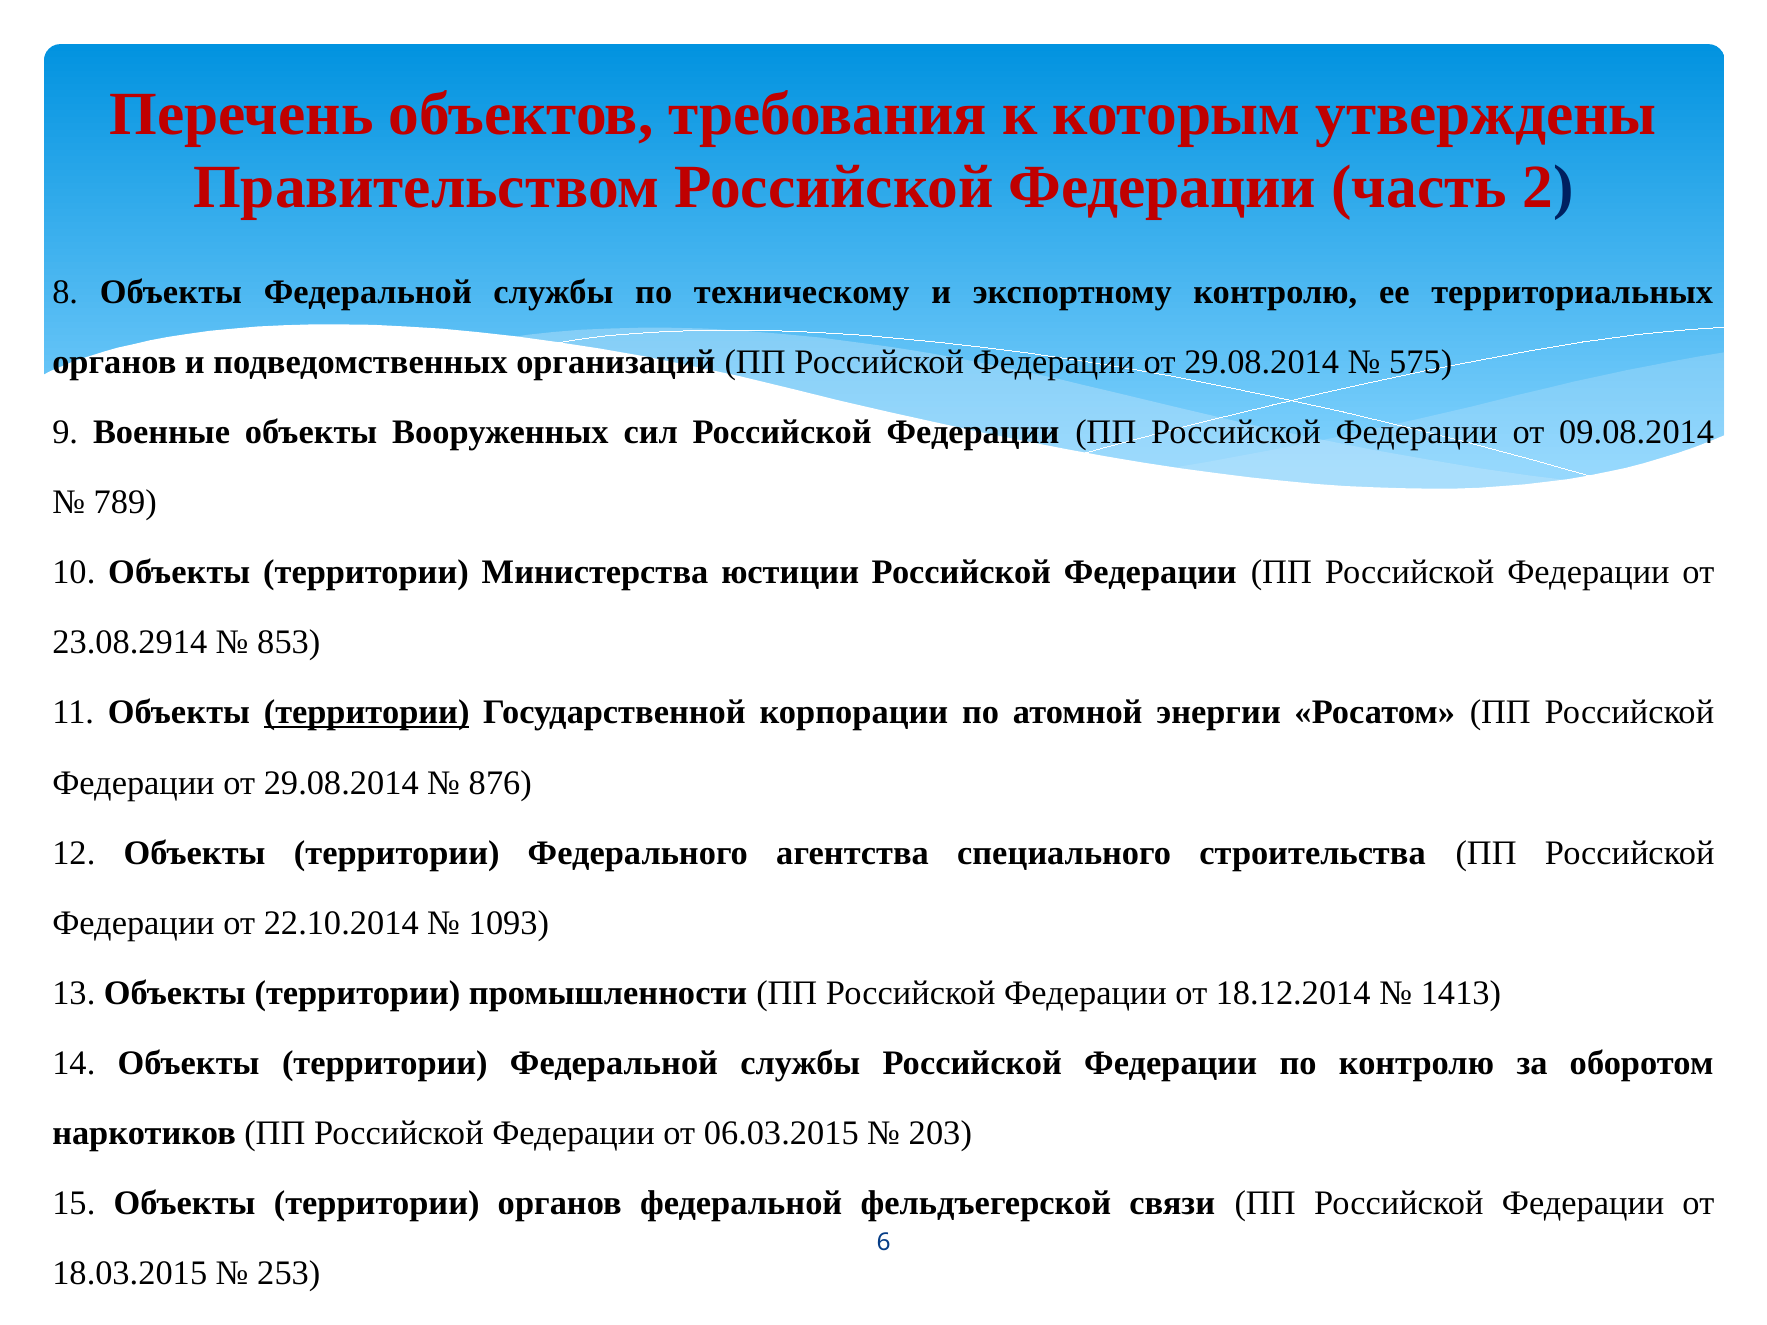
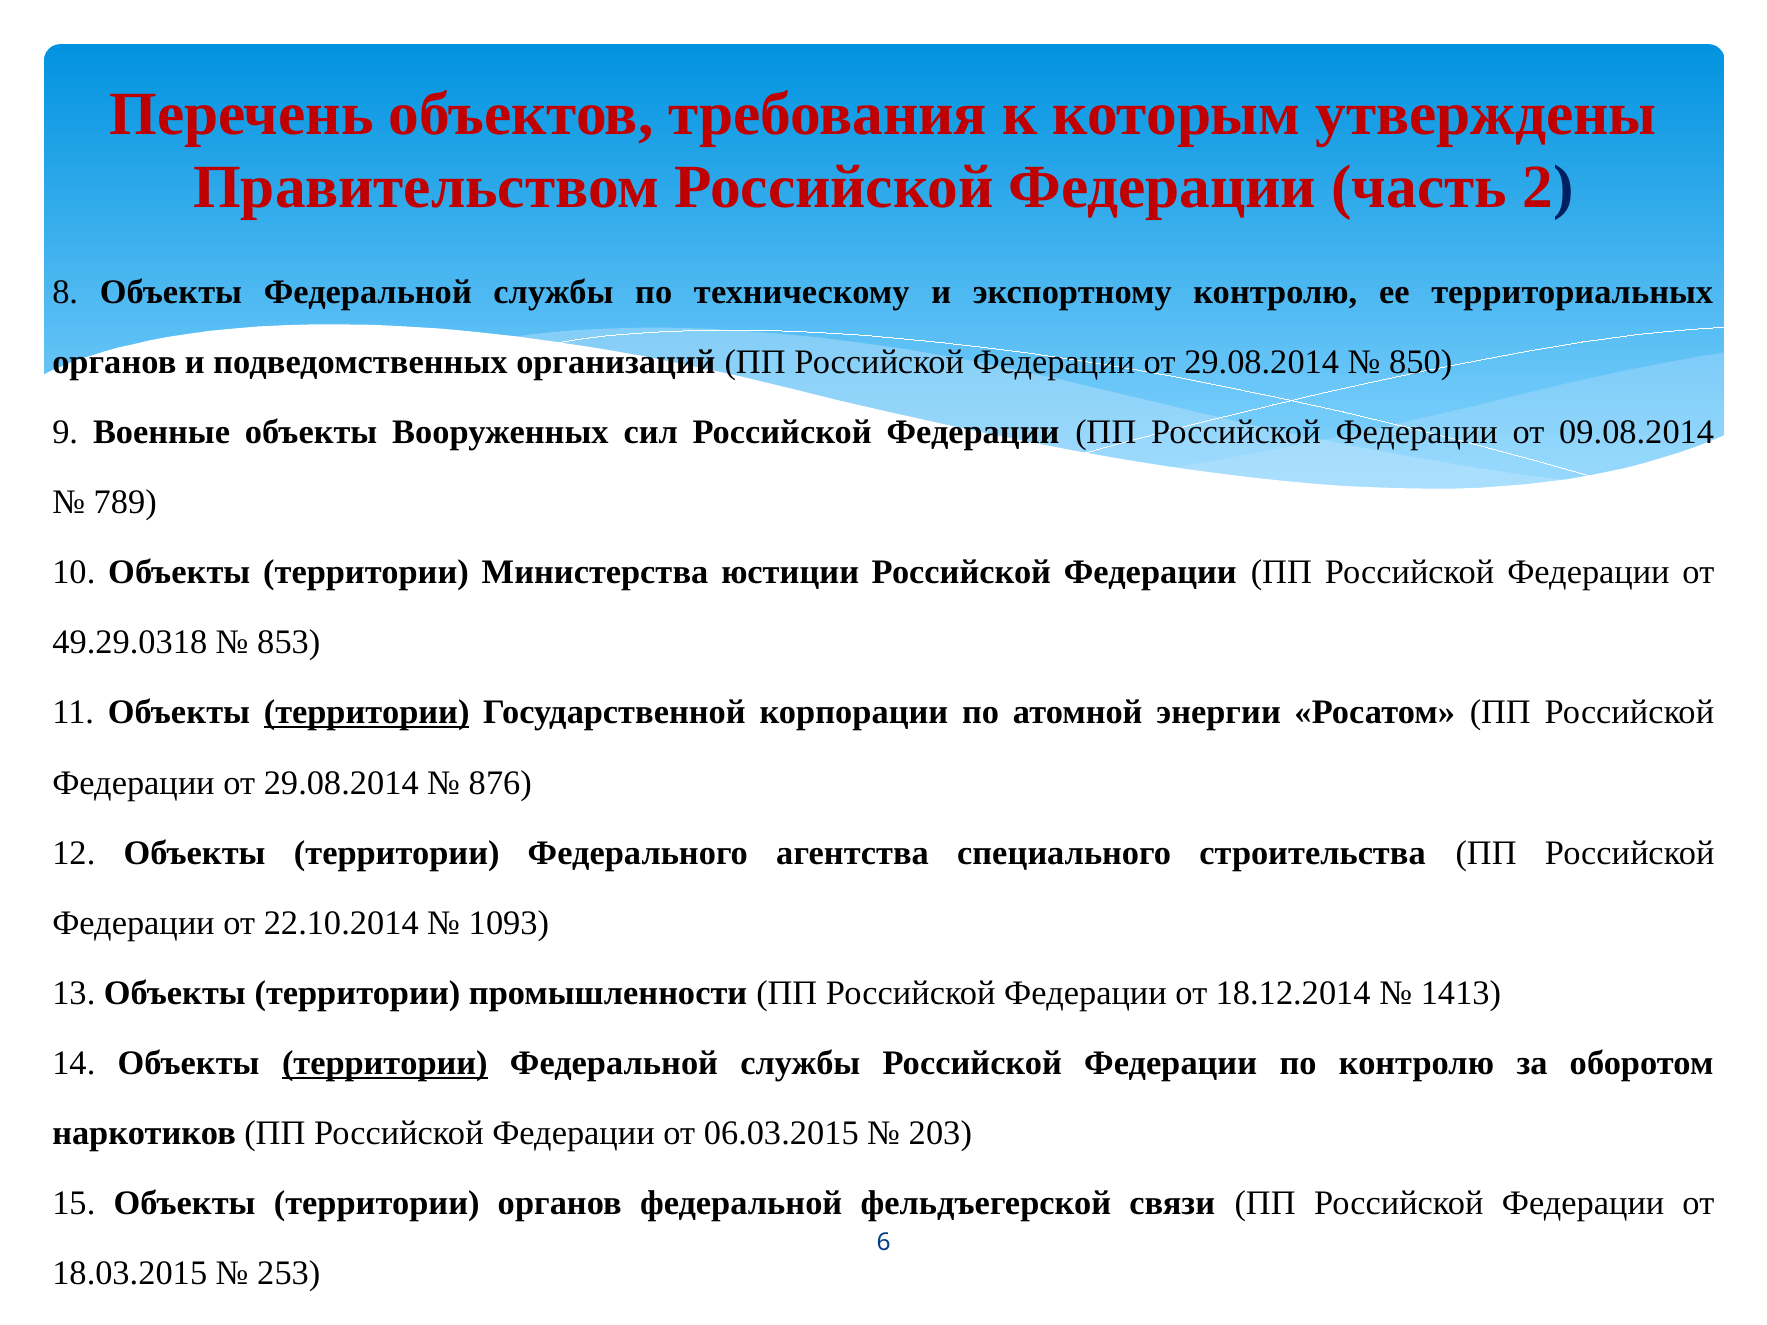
575: 575 -> 850 (1421, 362)
23.08.2914: 23.08.2914 -> 49.29.0318 (130, 643)
территории underline: none -> present (385, 1063)
